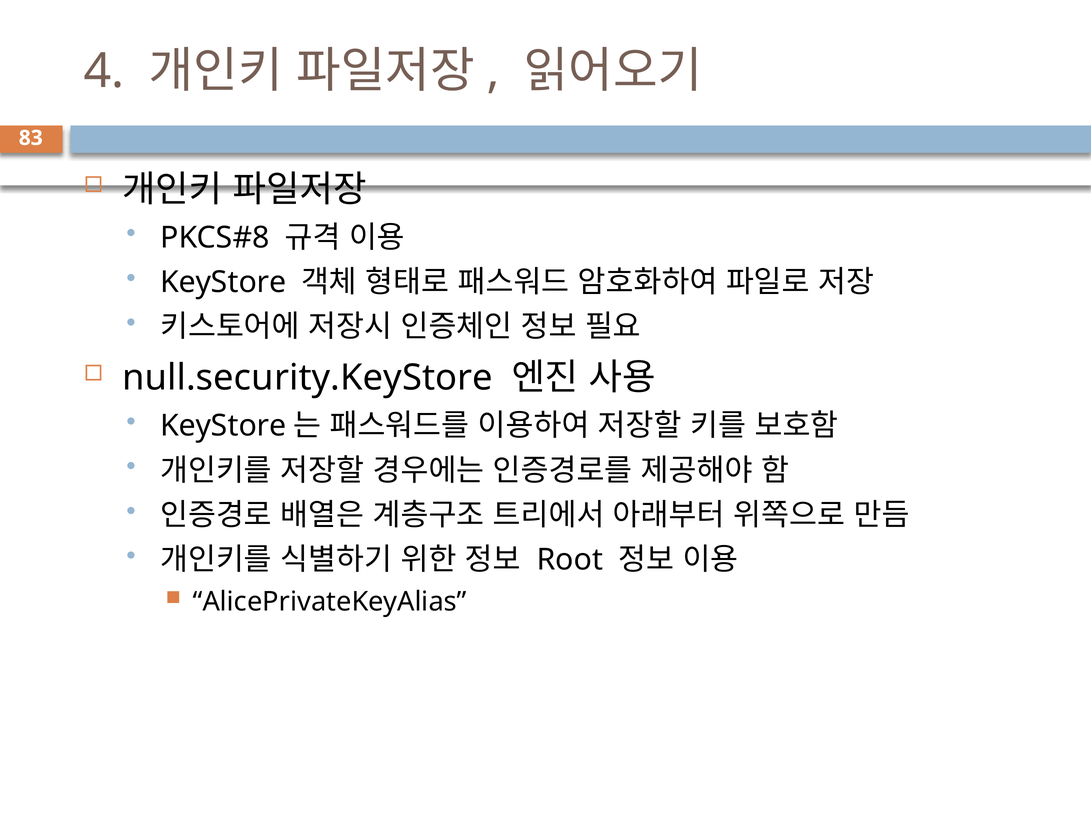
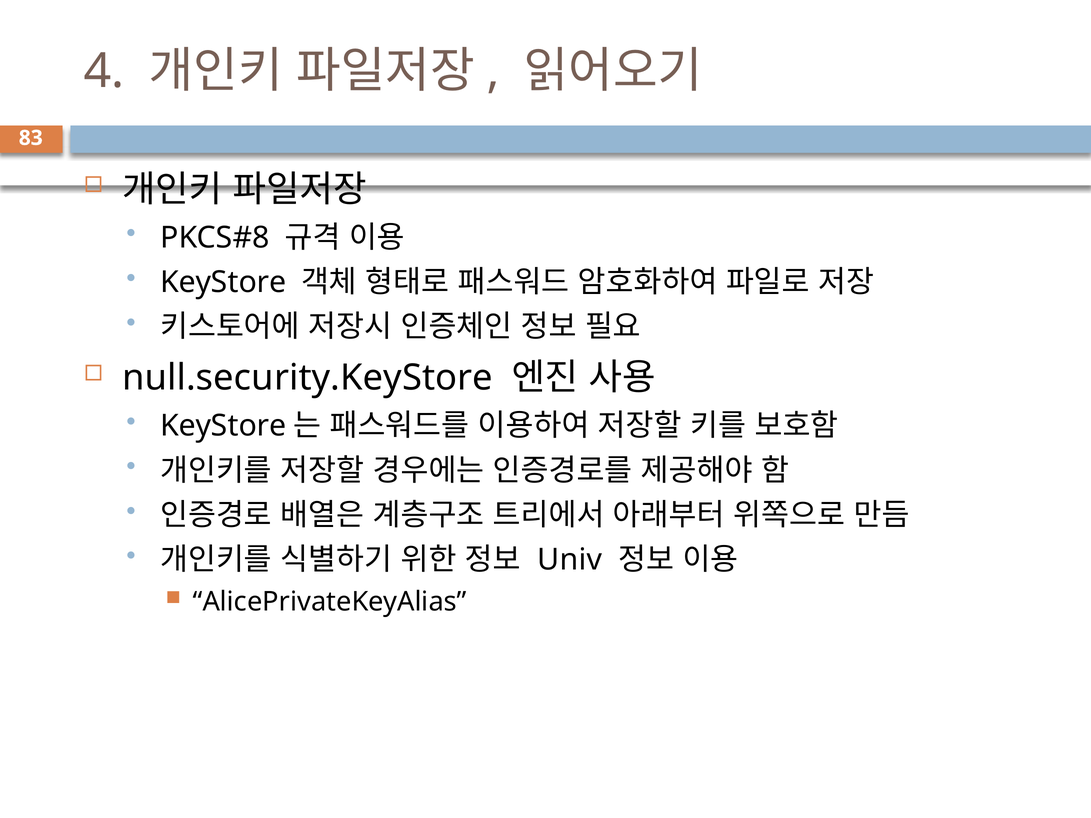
Root: Root -> Univ (570, 560)
